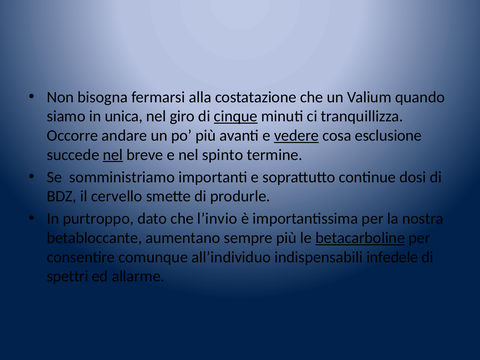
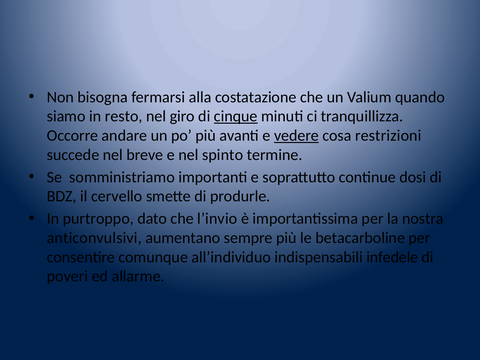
unica: unica -> resto (124, 116)
esclusione: esclusione -> restrizioni (388, 136)
nel underline: present -> none (113, 155)
betabloccante: betabloccante -> anticonvulsivi (94, 238)
betacarboline underline: present -> none (360, 238)
spettri: spettri -> poveri (67, 276)
